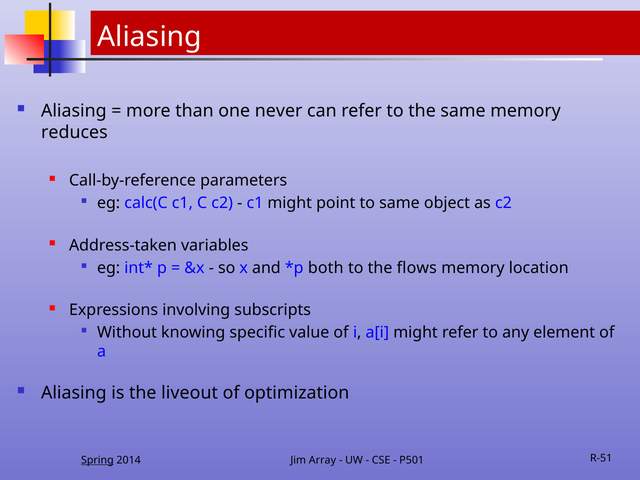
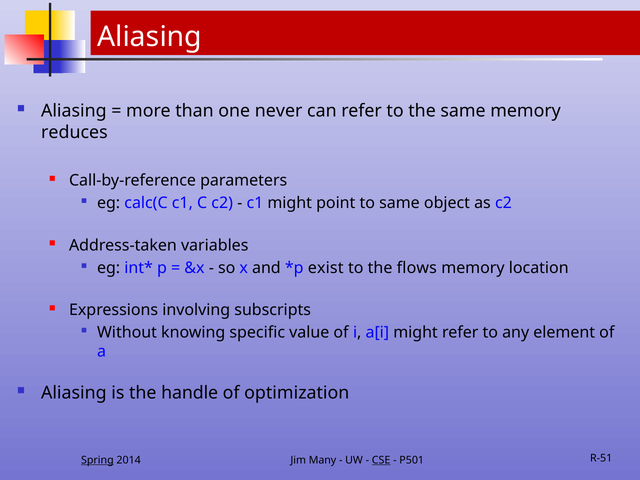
both: both -> exist (326, 268)
liveout: liveout -> handle (190, 393)
Array: Array -> Many (323, 460)
CSE underline: none -> present (381, 460)
